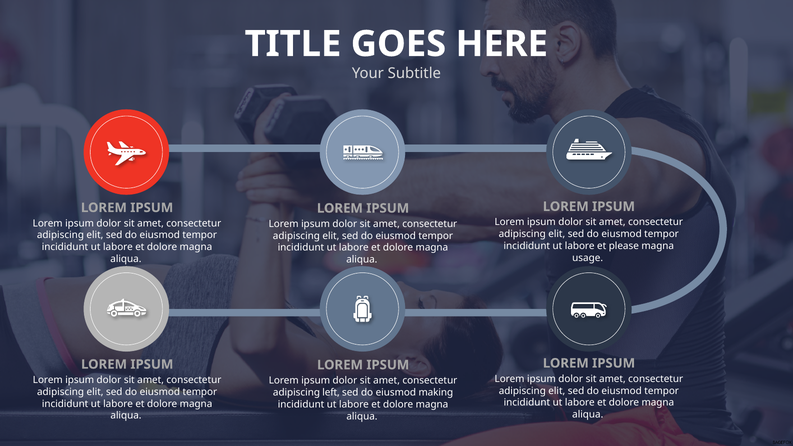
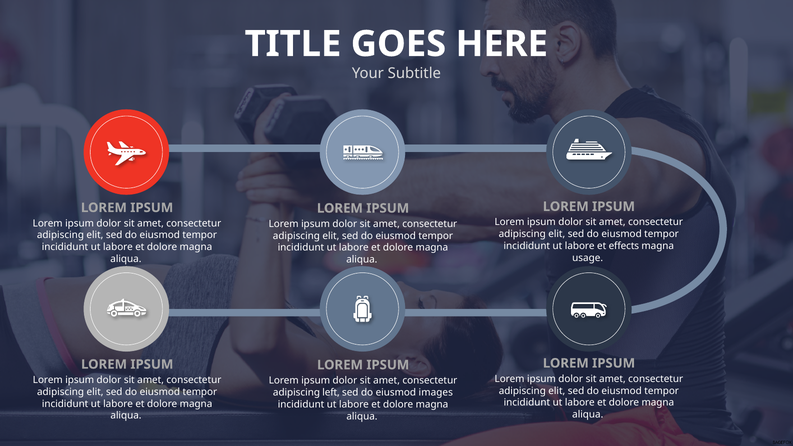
please: please -> effects (624, 246)
making: making -> images (436, 393)
